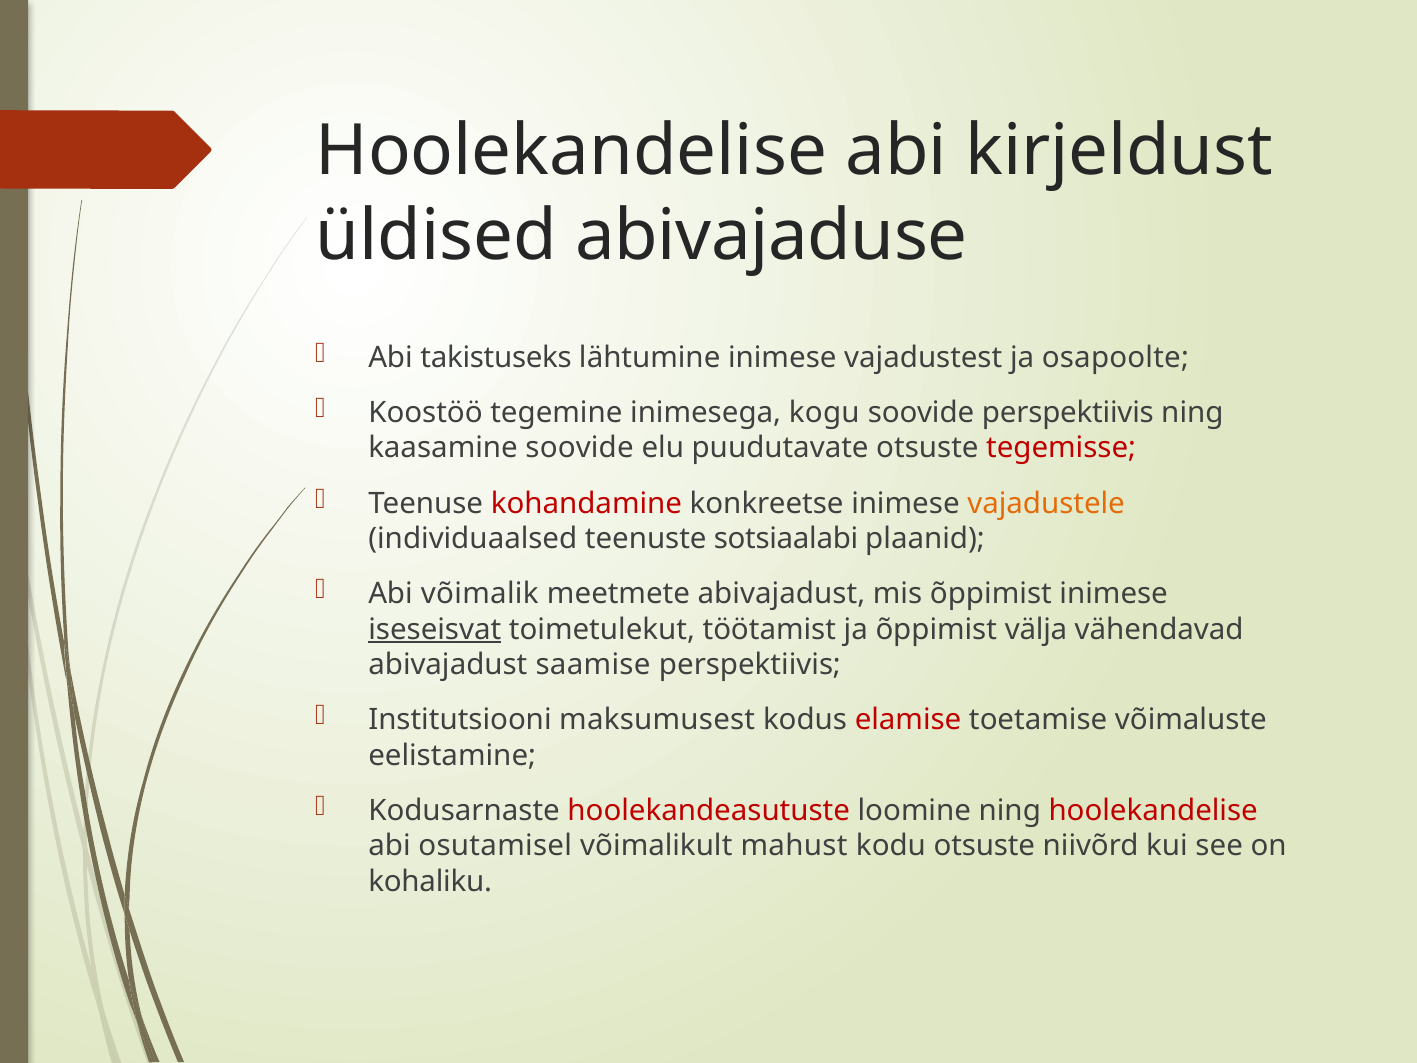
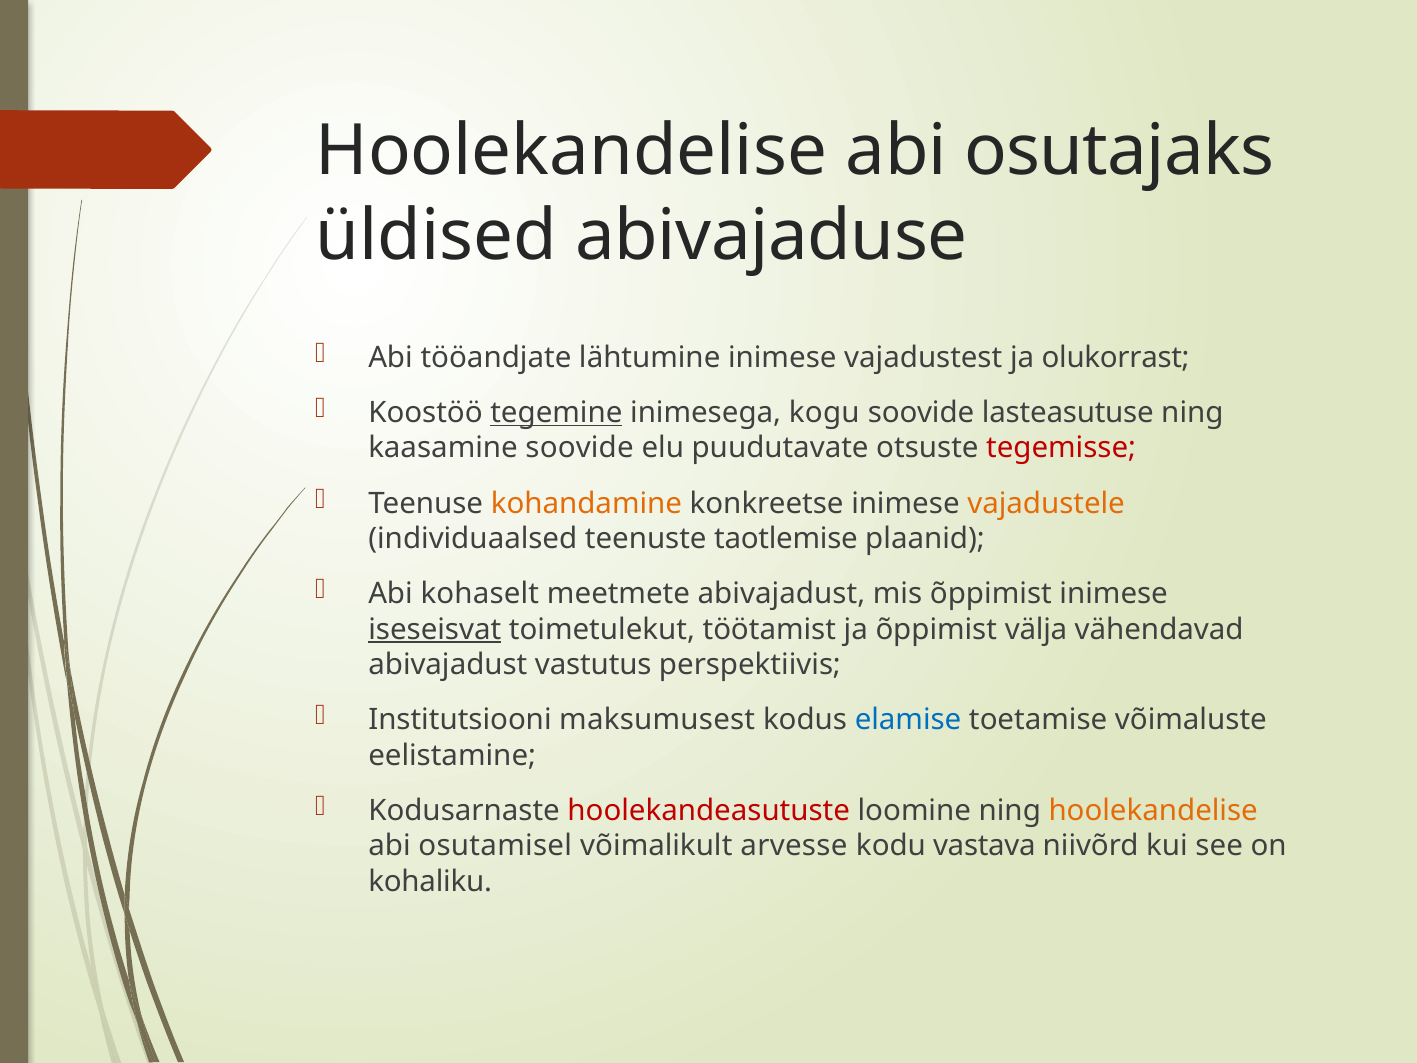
kirjeldust: kirjeldust -> osutajaks (1119, 151)
takistuseks: takistuseks -> tööandjate (496, 358)
osapoolte: osapoolte -> olukorrast (1116, 358)
tegemine underline: none -> present (556, 413)
soovide perspektiivis: perspektiivis -> lasteasutuse (1068, 413)
kohandamine colour: red -> orange (586, 503)
sotsiaalabi: sotsiaalabi -> taotlemise (786, 539)
võimalik: võimalik -> kohaselt (480, 594)
saamise: saamise -> vastutus (593, 665)
elamise colour: red -> blue (908, 720)
hoolekandelise colour: red -> orange (1153, 810)
mahust: mahust -> arvesse (794, 846)
kodu otsuste: otsuste -> vastava (984, 846)
